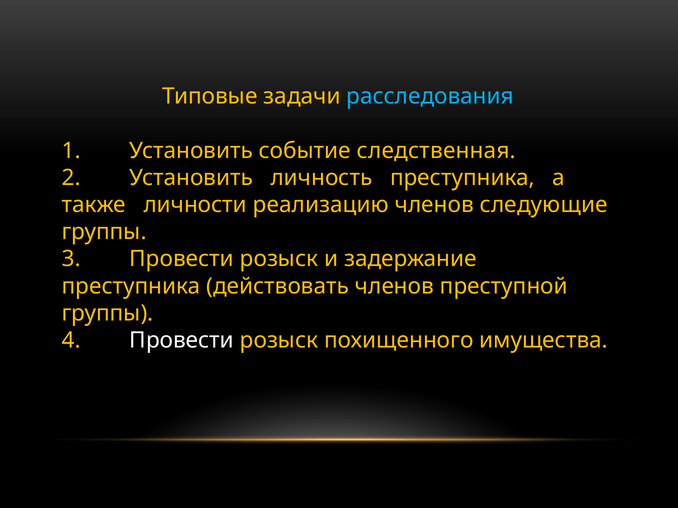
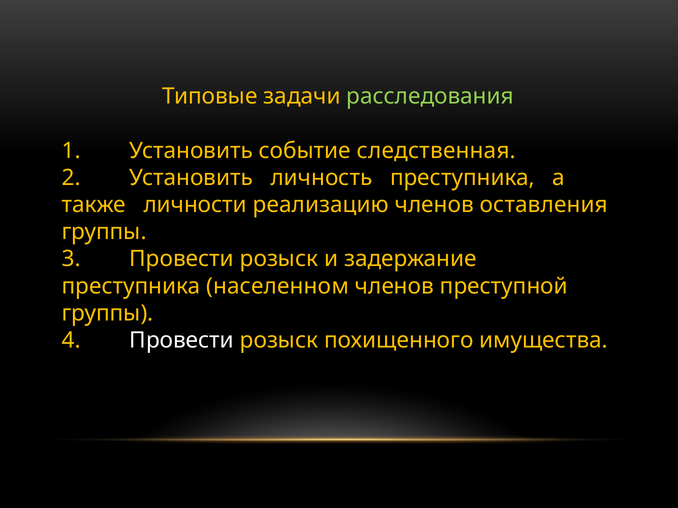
расследования colour: light blue -> light green (430, 97)
следующие: следующие -> оставления (544, 205)
действовать: действовать -> населенном (278, 286)
